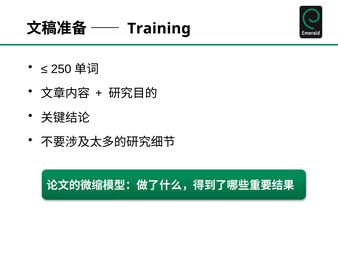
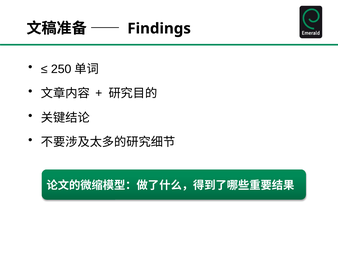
Training: Training -> Findings (159, 29)
